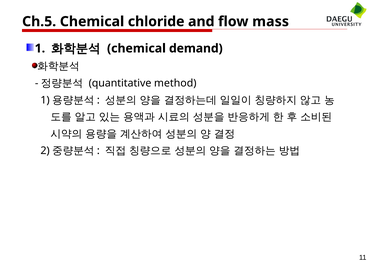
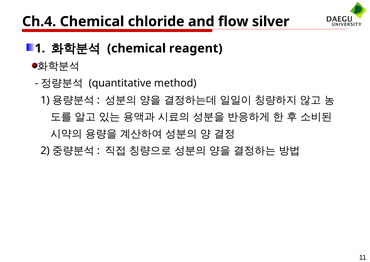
Ch.5: Ch.5 -> Ch.4 (39, 22)
mass: mass -> silver (271, 22)
demand: demand -> reagent (196, 48)
